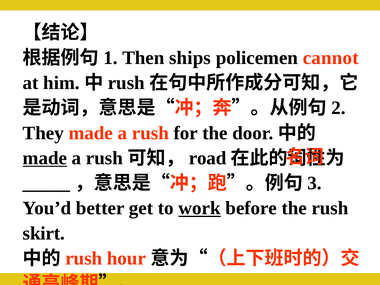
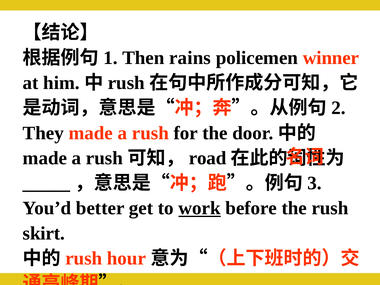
ships: ships -> rains (190, 58)
cannot: cannot -> winner (331, 58)
made underline: present -> none (45, 158)
